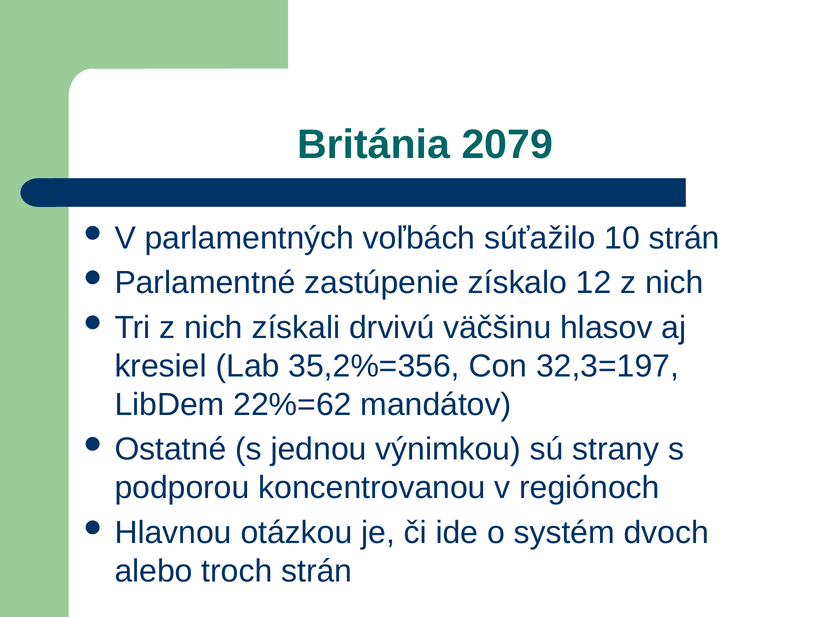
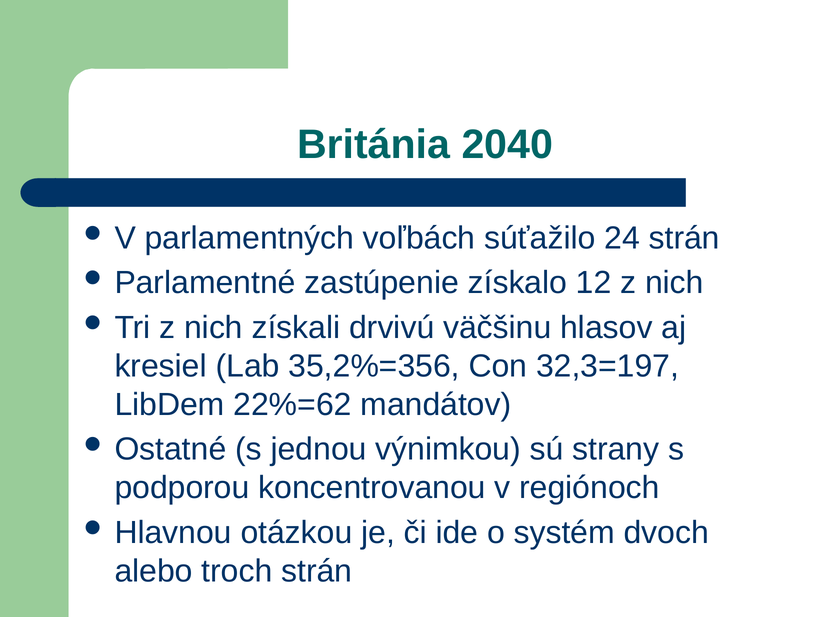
2079: 2079 -> 2040 (507, 145)
10: 10 -> 24 (622, 238)
